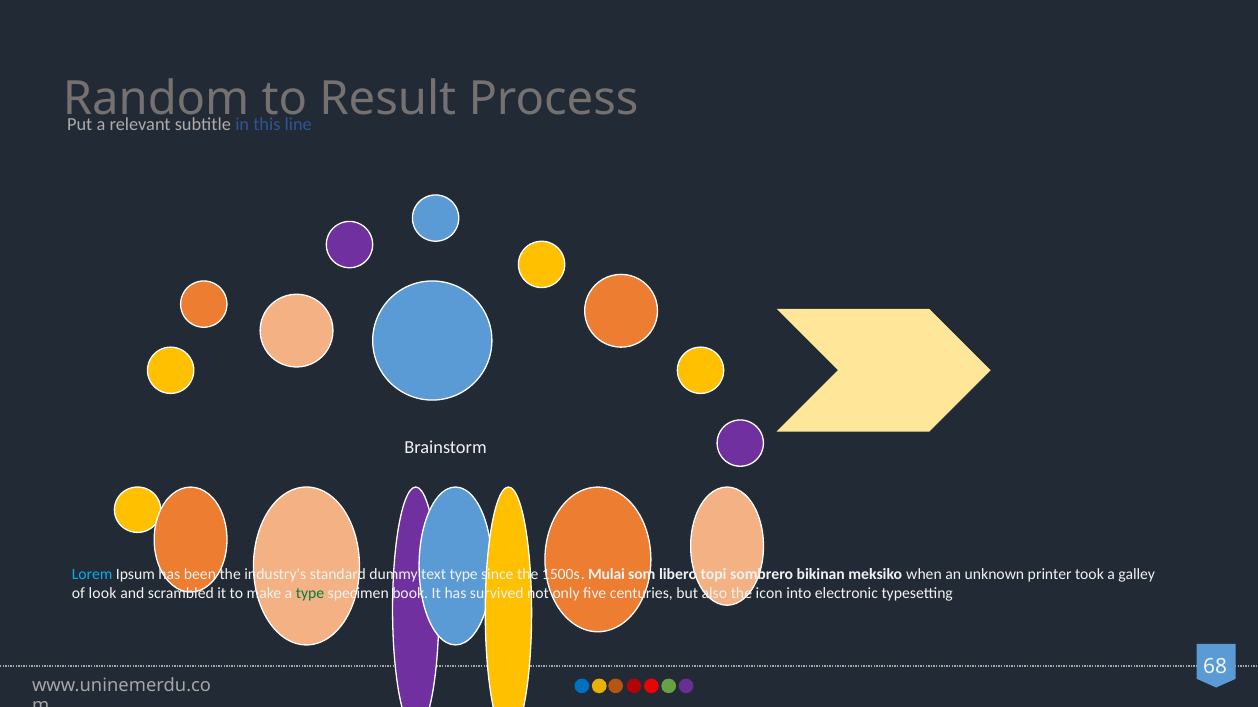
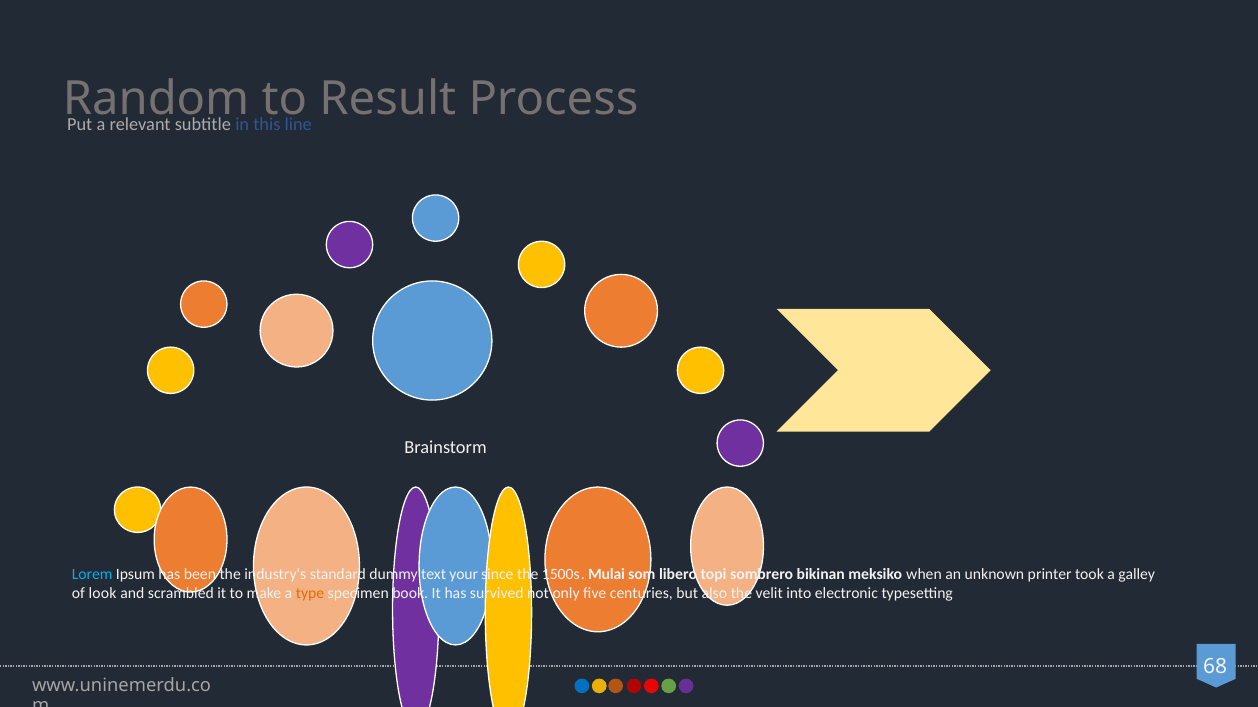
text type: type -> your (464, 575)
type colour: green -> orange (310, 594)
icon: icon -> velit (769, 594)
